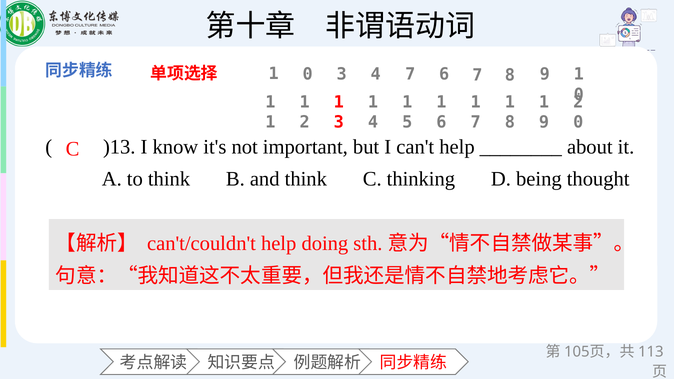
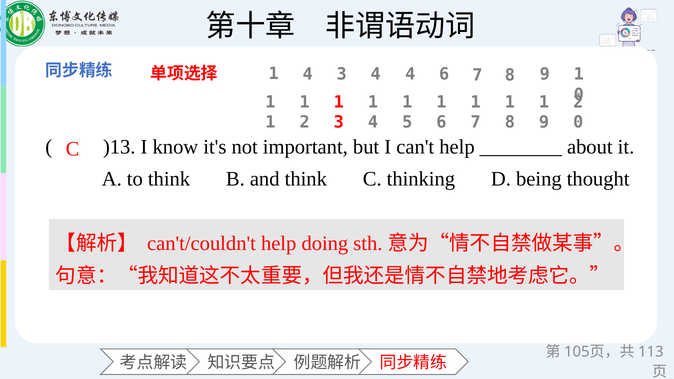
0: 0 -> 4 (308, 74)
4 7: 7 -> 4 (410, 74)
